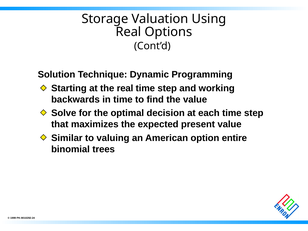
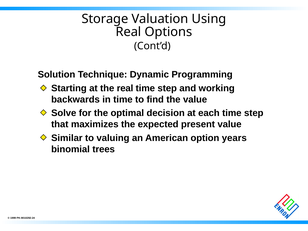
entire: entire -> years (234, 138)
